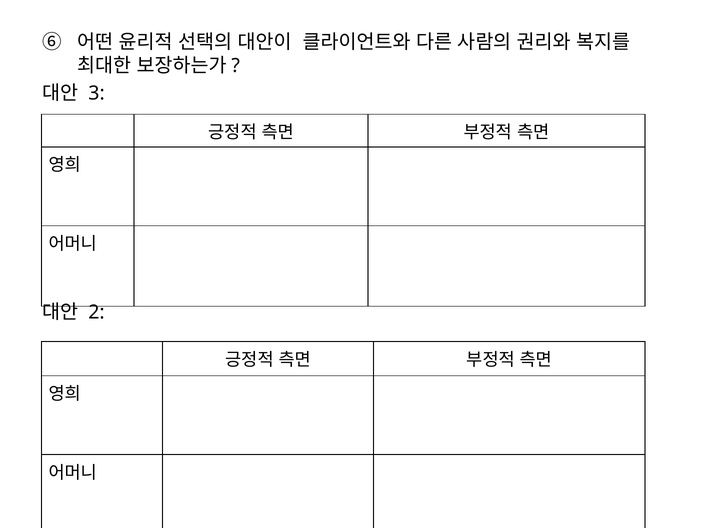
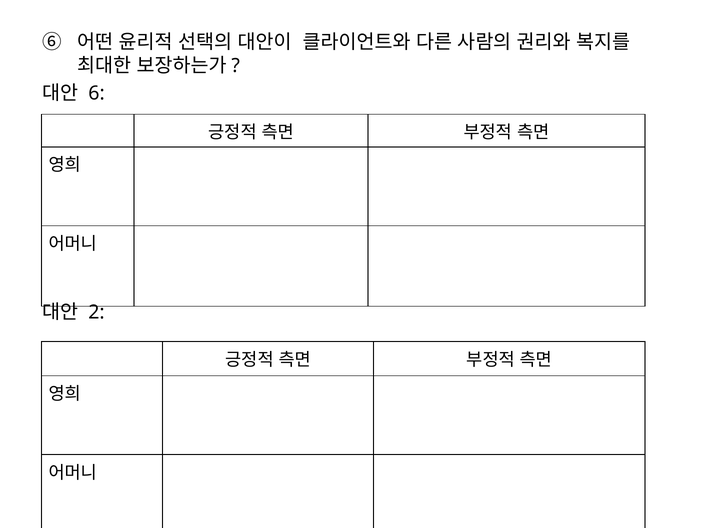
3: 3 -> 6 (97, 93)
